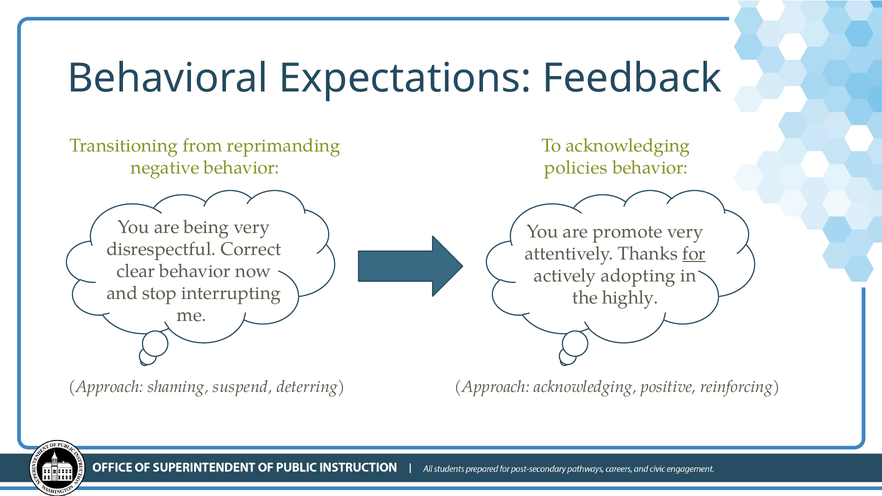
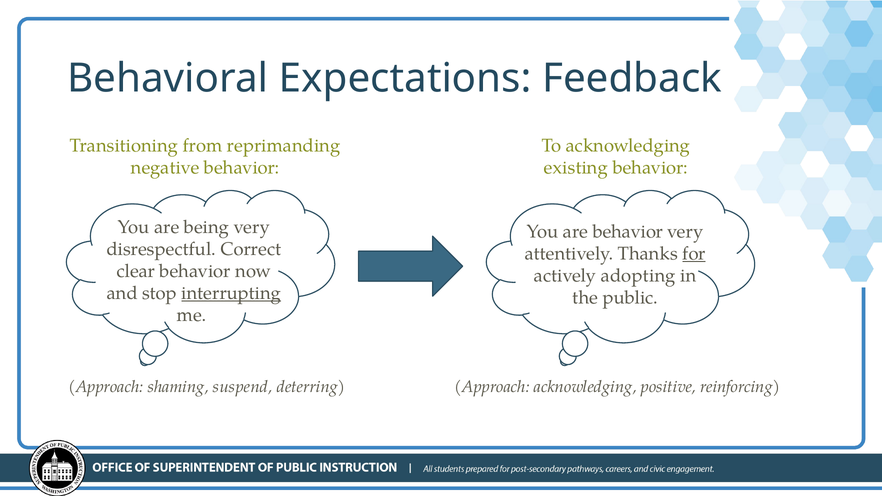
policies: policies -> existing (576, 168)
are promote: promote -> behavior (628, 232)
interrupting underline: none -> present (231, 293)
highly: highly -> public (630, 298)
